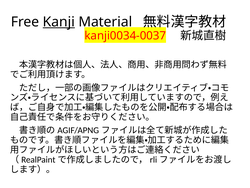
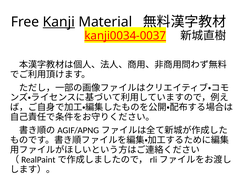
kanji0034-0037 underline: none -> present (125, 36)
